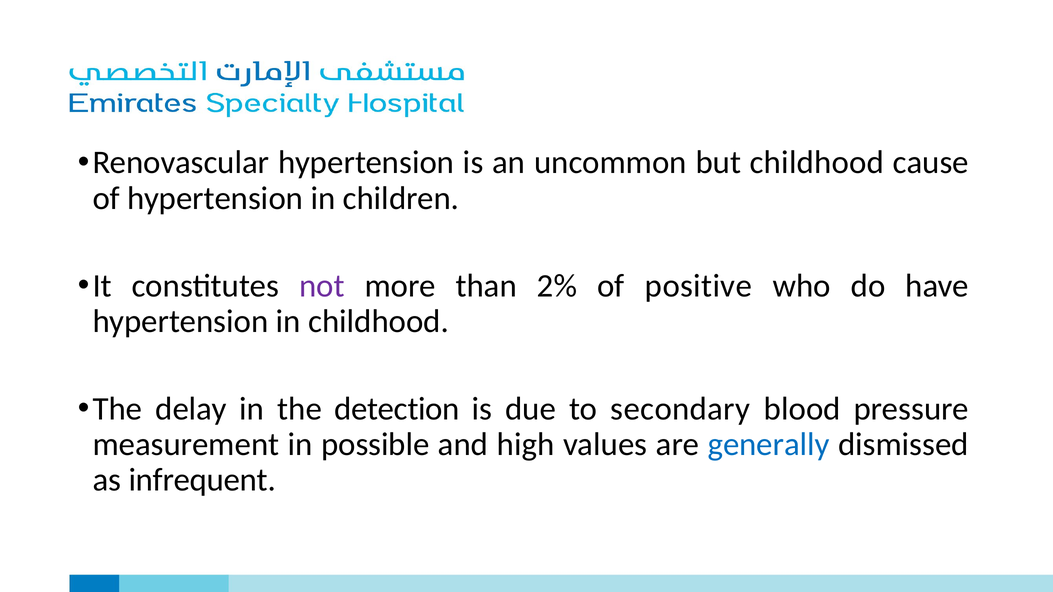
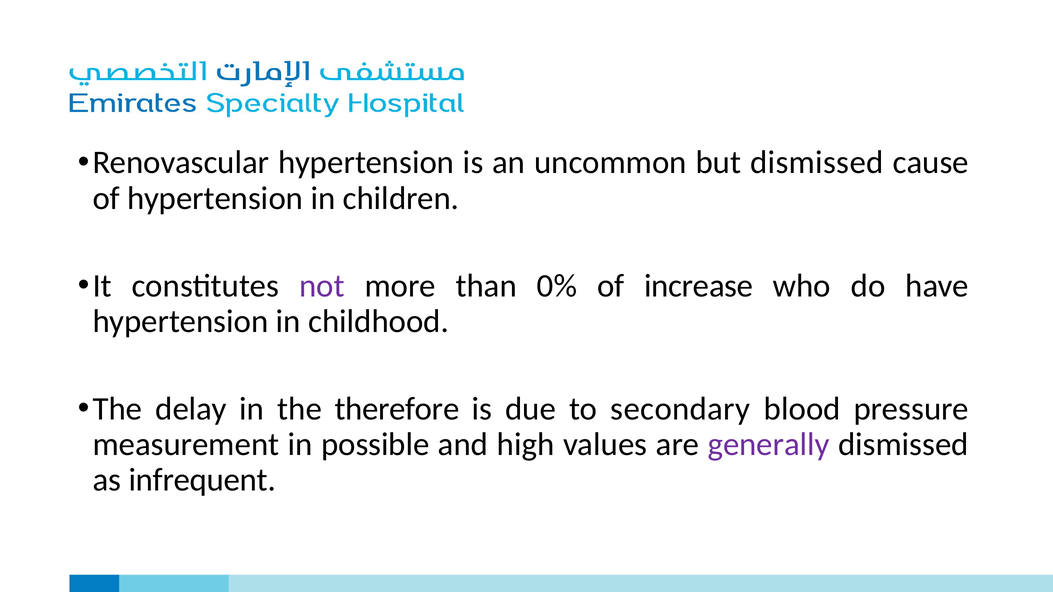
but childhood: childhood -> dismissed (817, 163)
2%: 2% -> 0% (557, 286)
positive: positive -> increase (699, 286)
detection: detection -> therefore (397, 409)
generally colour: blue -> purple (769, 444)
